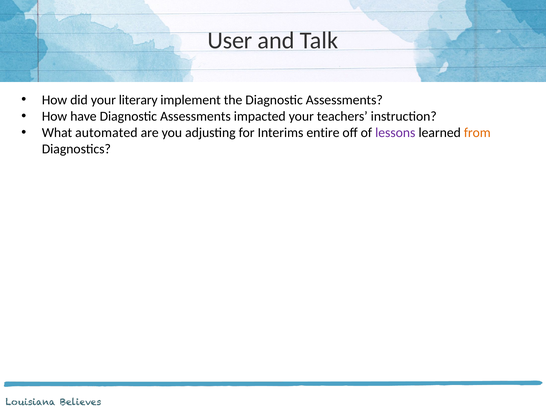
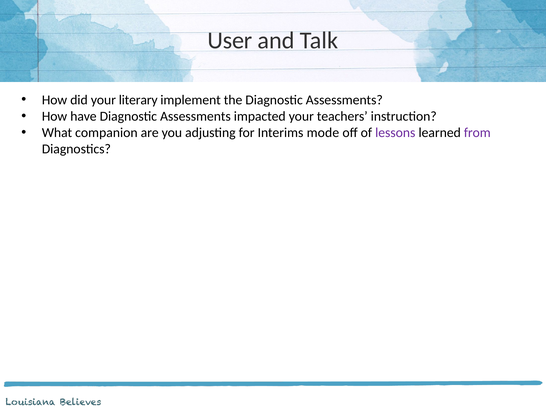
automated: automated -> companion (106, 133)
entire: entire -> mode (323, 133)
from colour: orange -> purple (477, 133)
